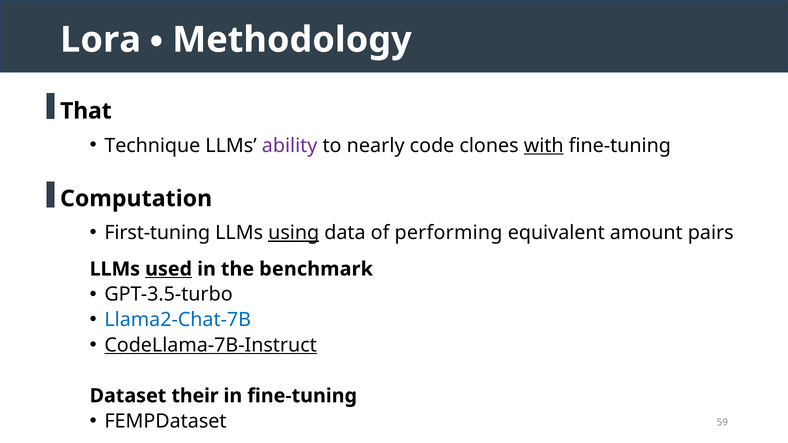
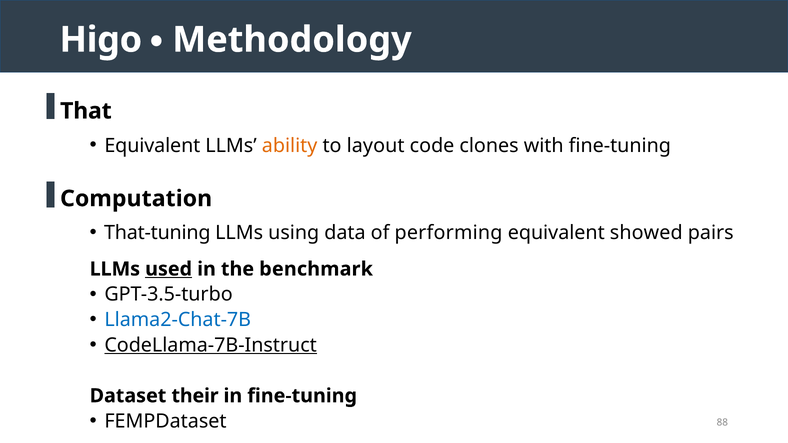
Lora: Lora -> Higo (101, 40)
Technique: Technique -> Equivalent (152, 146)
ability colour: purple -> orange (290, 146)
nearly: nearly -> layout (376, 146)
with underline: present -> none (544, 146)
First-tuning: First-tuning -> That-tuning (157, 233)
using underline: present -> none (294, 233)
amount: amount -> showed (646, 233)
59: 59 -> 88 (722, 423)
